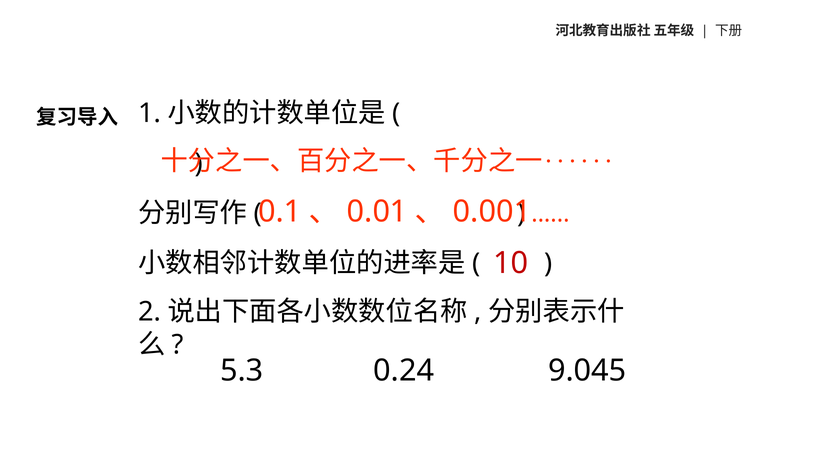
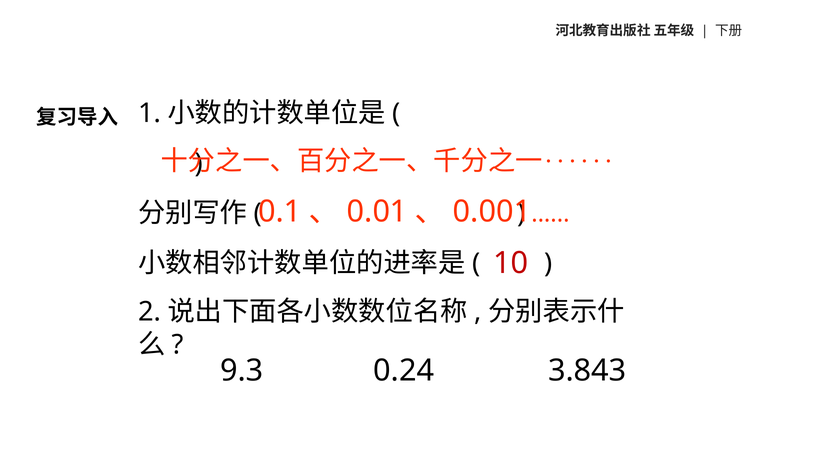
5.3: 5.3 -> 9.3 (242, 371)
9.045: 9.045 -> 3.843 (587, 371)
